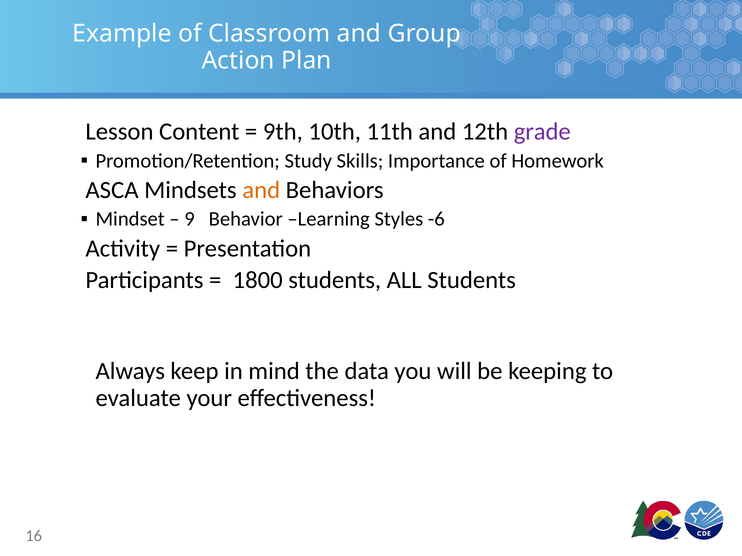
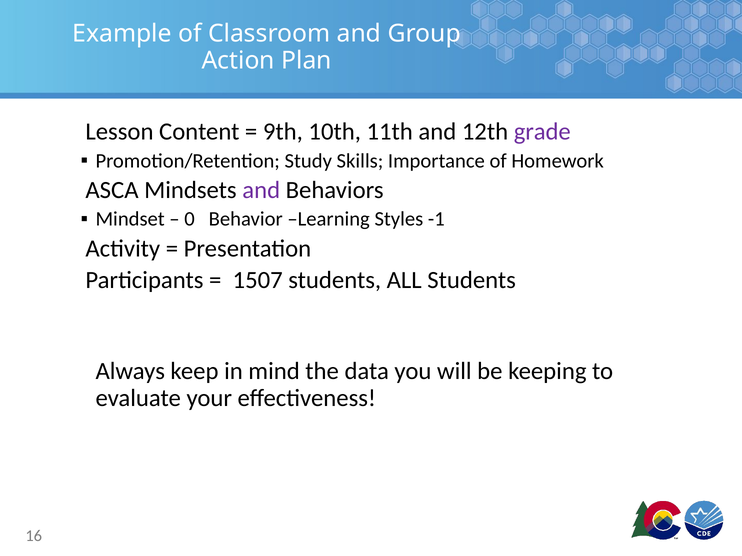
and colour: orange -> purple (261, 190)
9: 9 -> 0 (189, 219)
-6: -6 -> -1 (436, 219)
1800: 1800 -> 1507 (258, 280)
